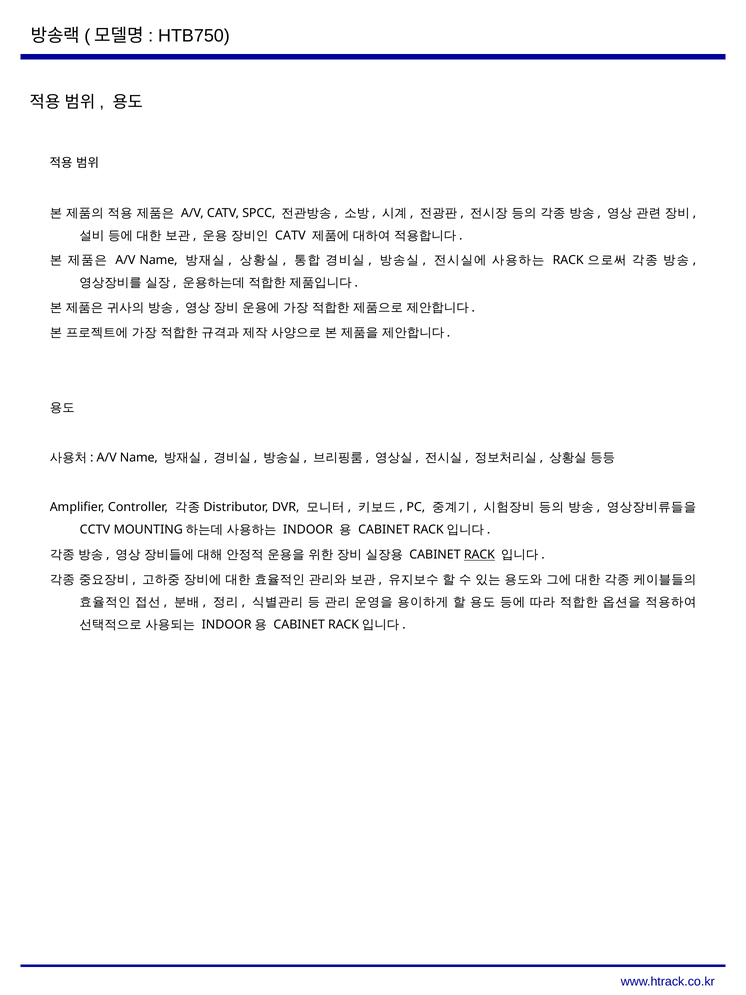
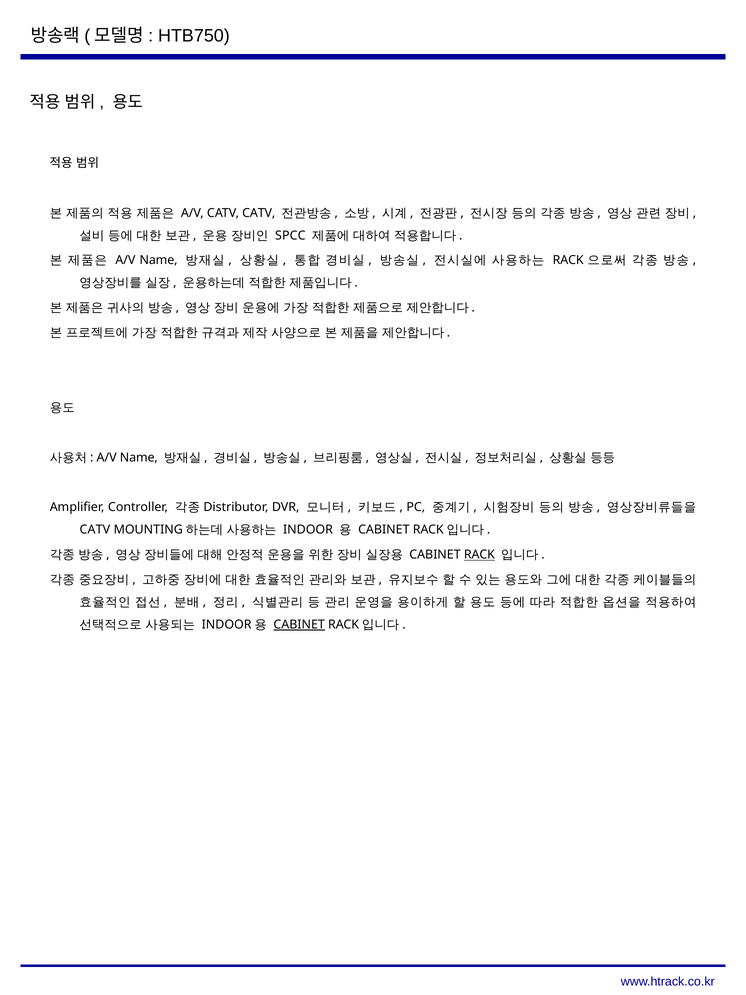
CATV SPCC: SPCC -> CATV (259, 213)
CATV: CATV -> SPCC (290, 235)
CCTV: CCTV -> CATV (95, 530)
CABINET underline: none -> present (299, 624)
